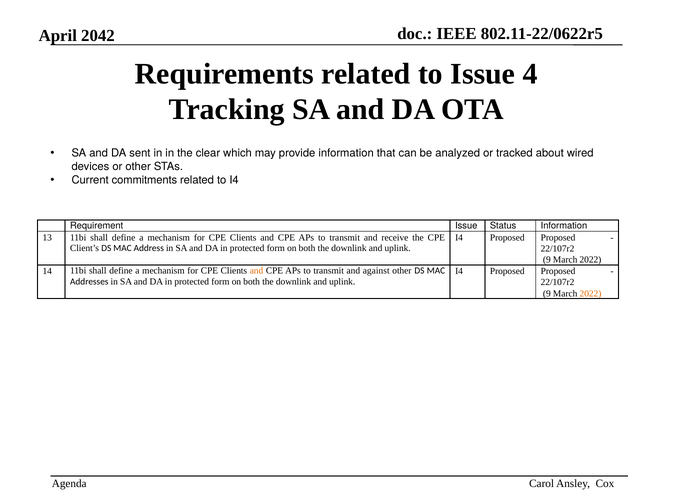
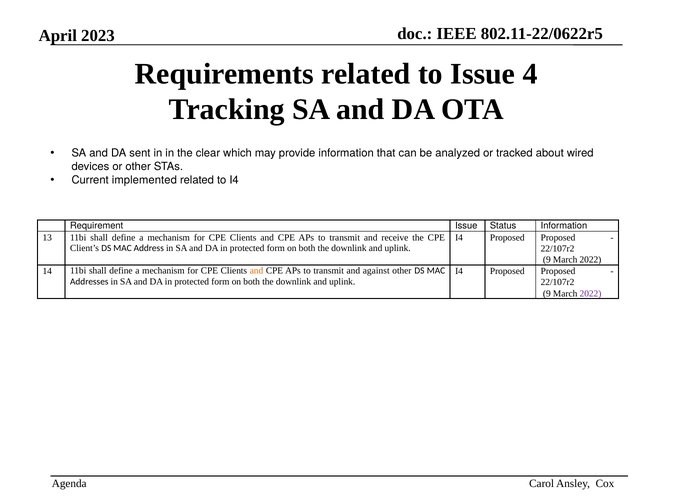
2042: 2042 -> 2023 (98, 36)
commitments: commitments -> implemented (144, 180)
2022 colour: orange -> purple (590, 294)
